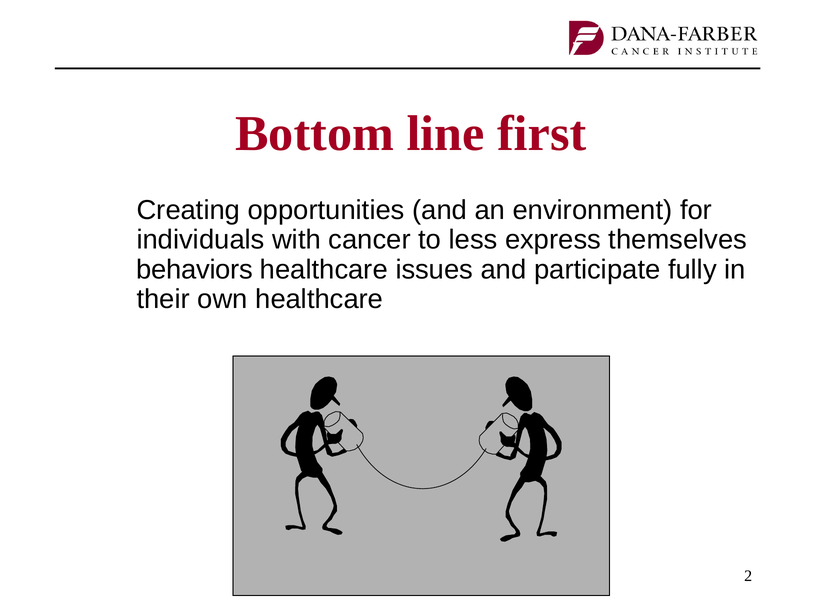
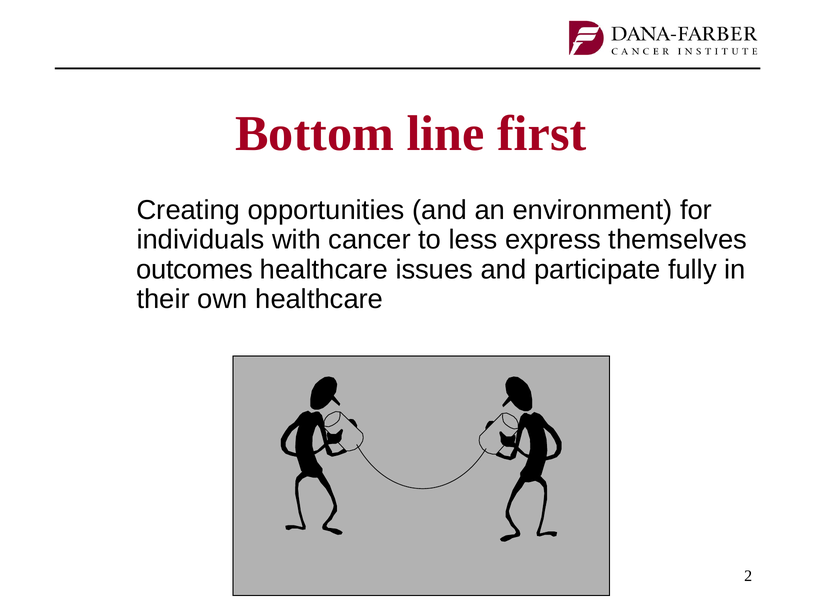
behaviors: behaviors -> outcomes (195, 270)
